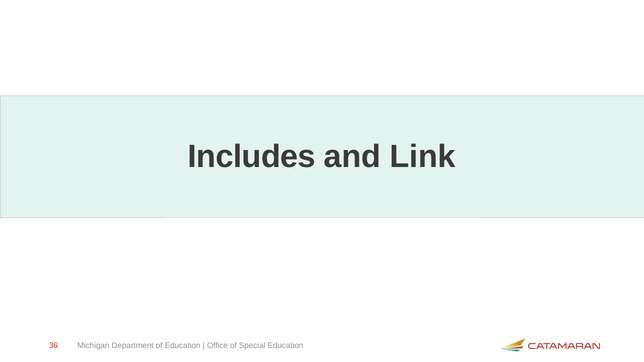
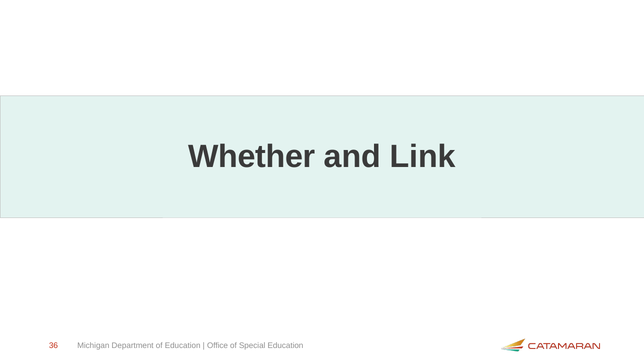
Includes: Includes -> Whether (252, 157)
